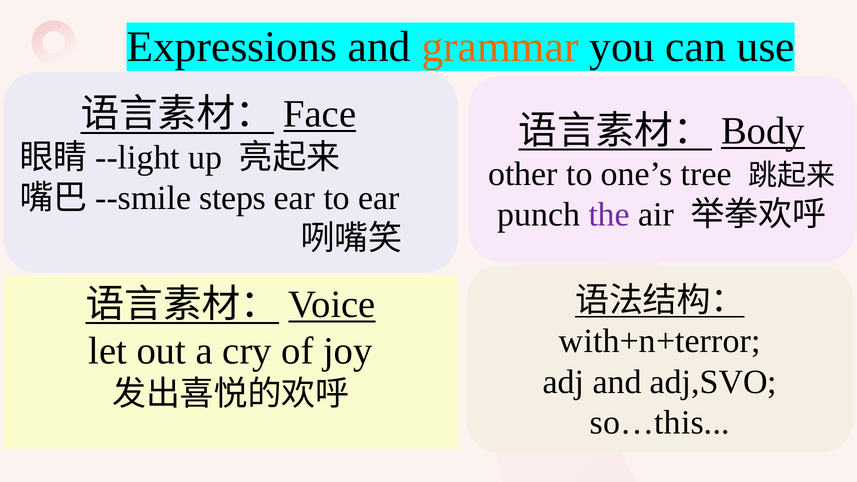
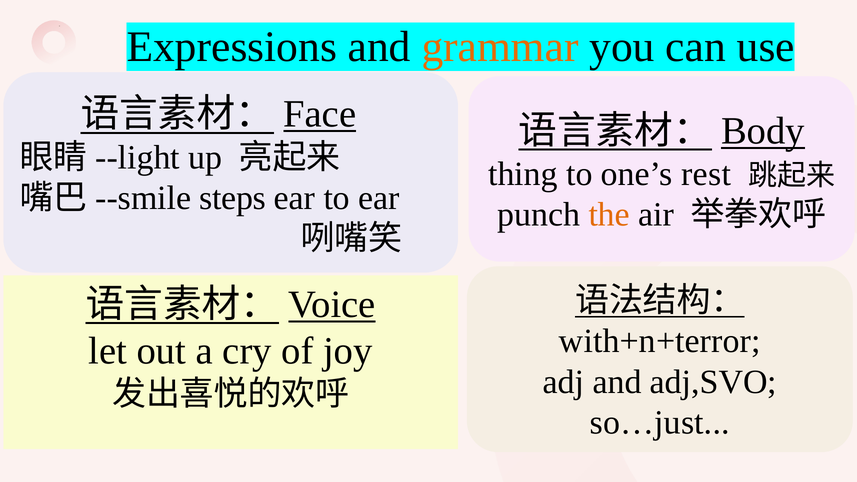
other: other -> thing (523, 174)
tree: tree -> rest (706, 174)
the colour: purple -> orange (609, 215)
so…this: so…this -> so…just (660, 423)
